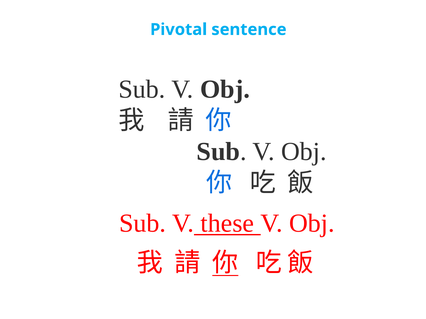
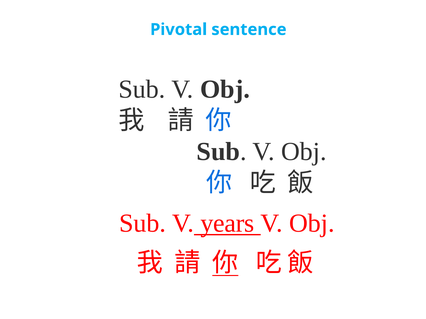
these: these -> years (227, 224)
